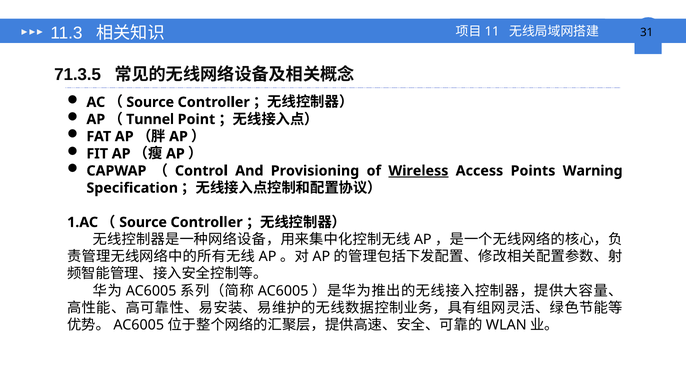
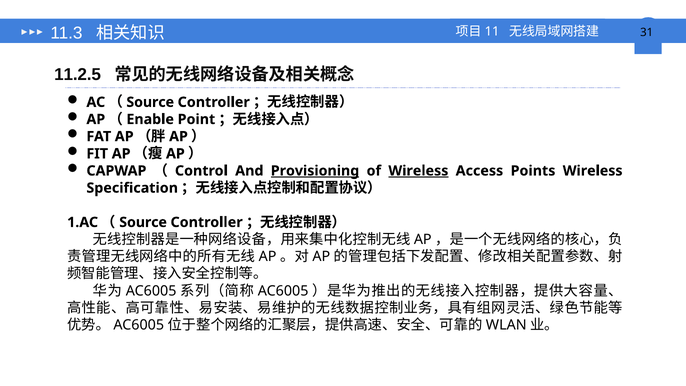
71.3.5: 71.3.5 -> 11.2.5 (78, 74)
Tunnel: Tunnel -> Enable (150, 119)
Provisioning underline: none -> present (315, 171)
Points Warning: Warning -> Wireless (593, 171)
